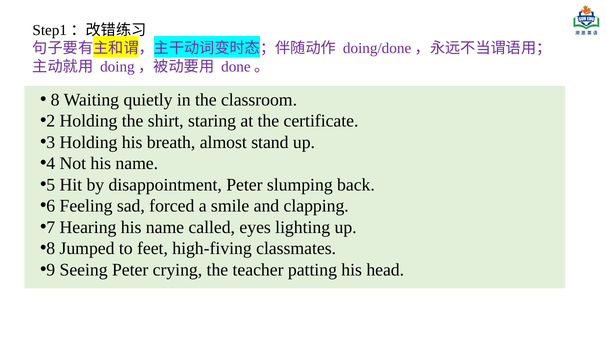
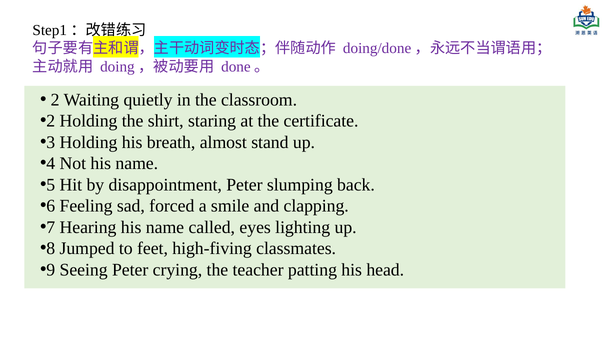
8: 8 -> 2 (55, 100)
